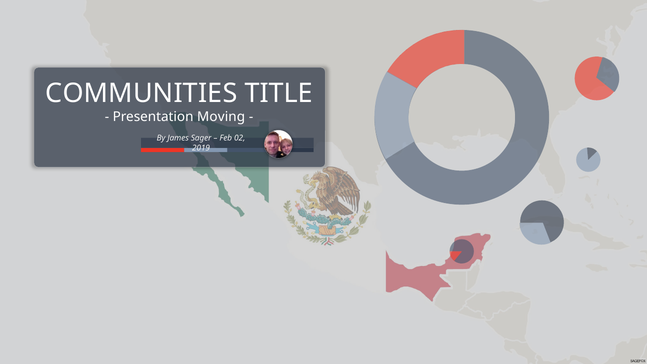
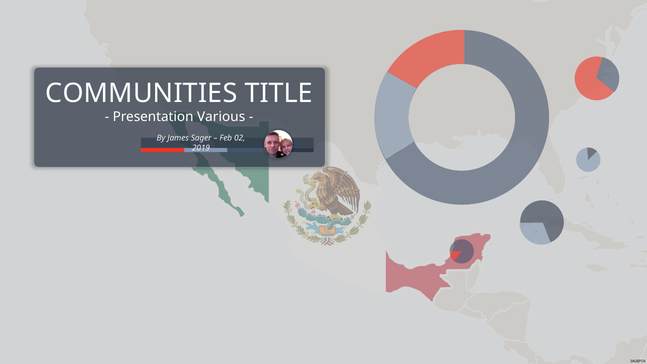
Moving: Moving -> Various (221, 117)
